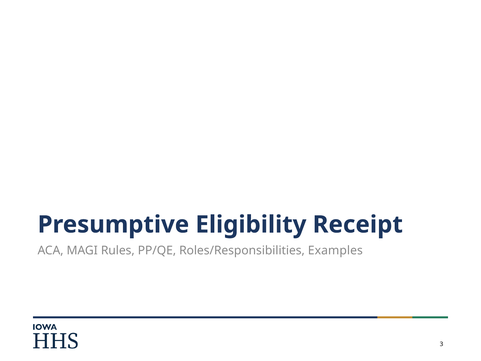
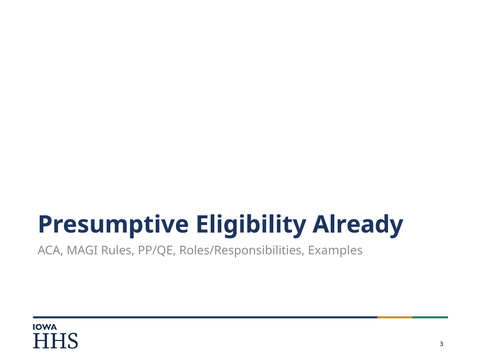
Receipt: Receipt -> Already (358, 224)
